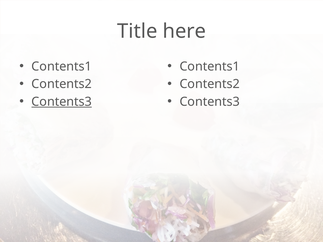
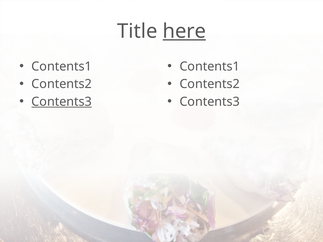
here underline: none -> present (184, 31)
